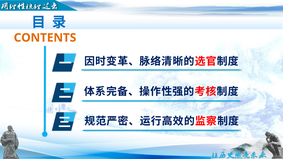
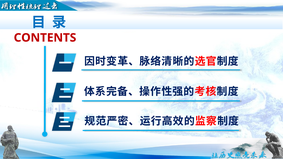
CONTENTS colour: orange -> red (45, 38)
